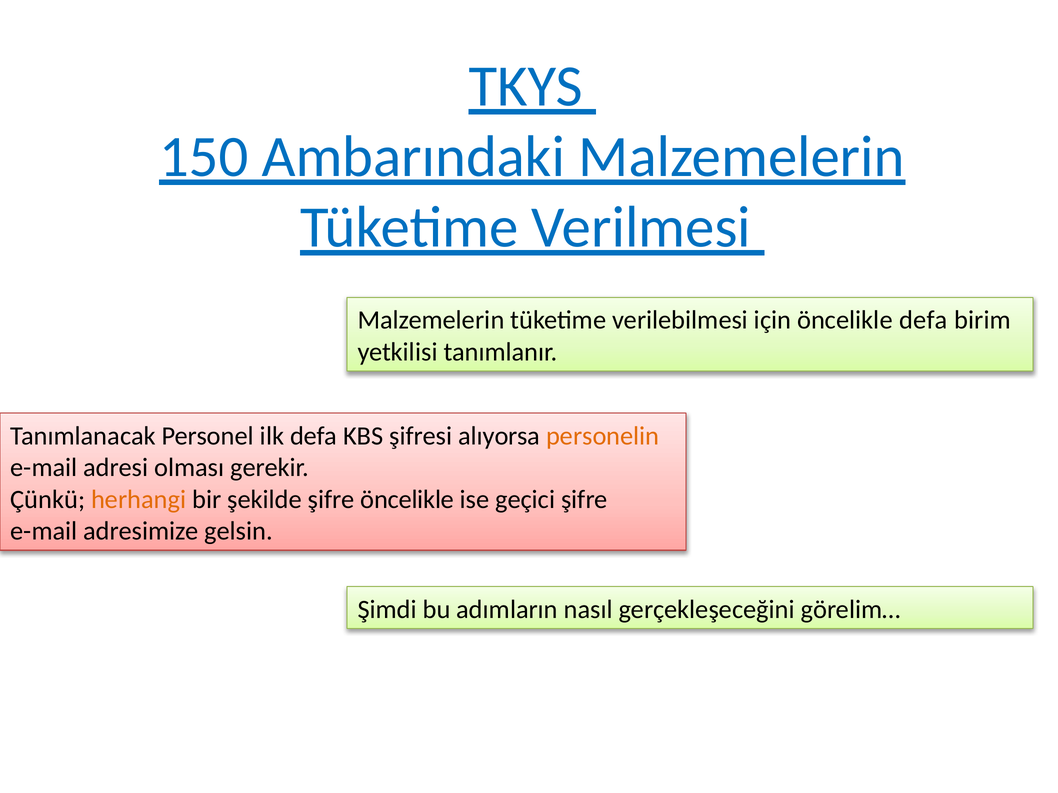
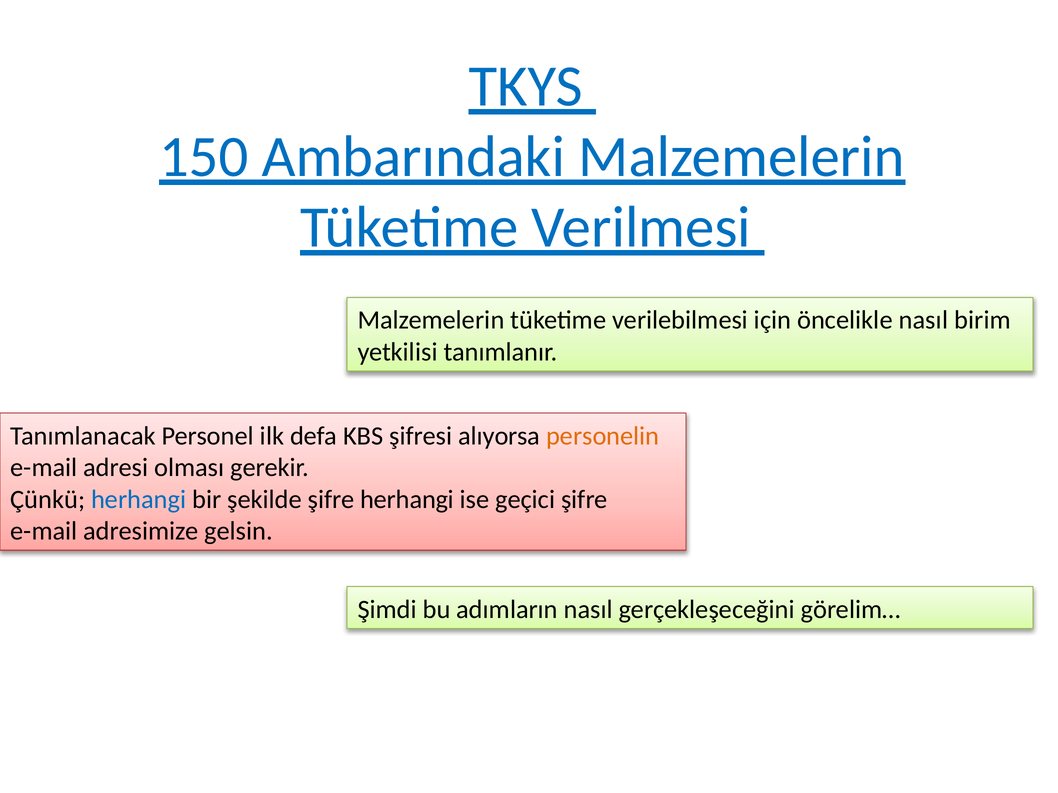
öncelikle defa: defa -> nasıl (923, 320)
herhangi colour: orange -> blue (139, 500)
şifre öncelikle: öncelikle -> herhangi (407, 500)
